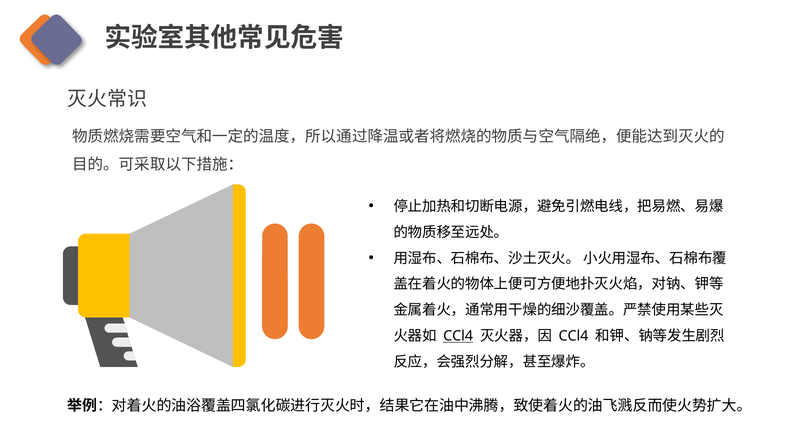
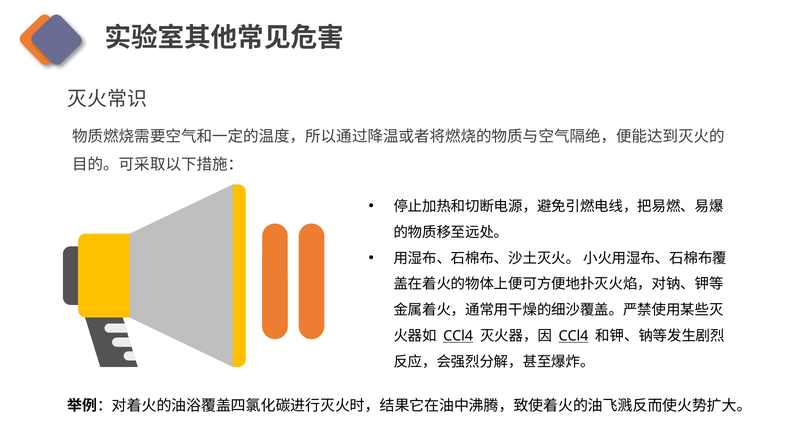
CCl4 underline: none -> present (573, 336)
